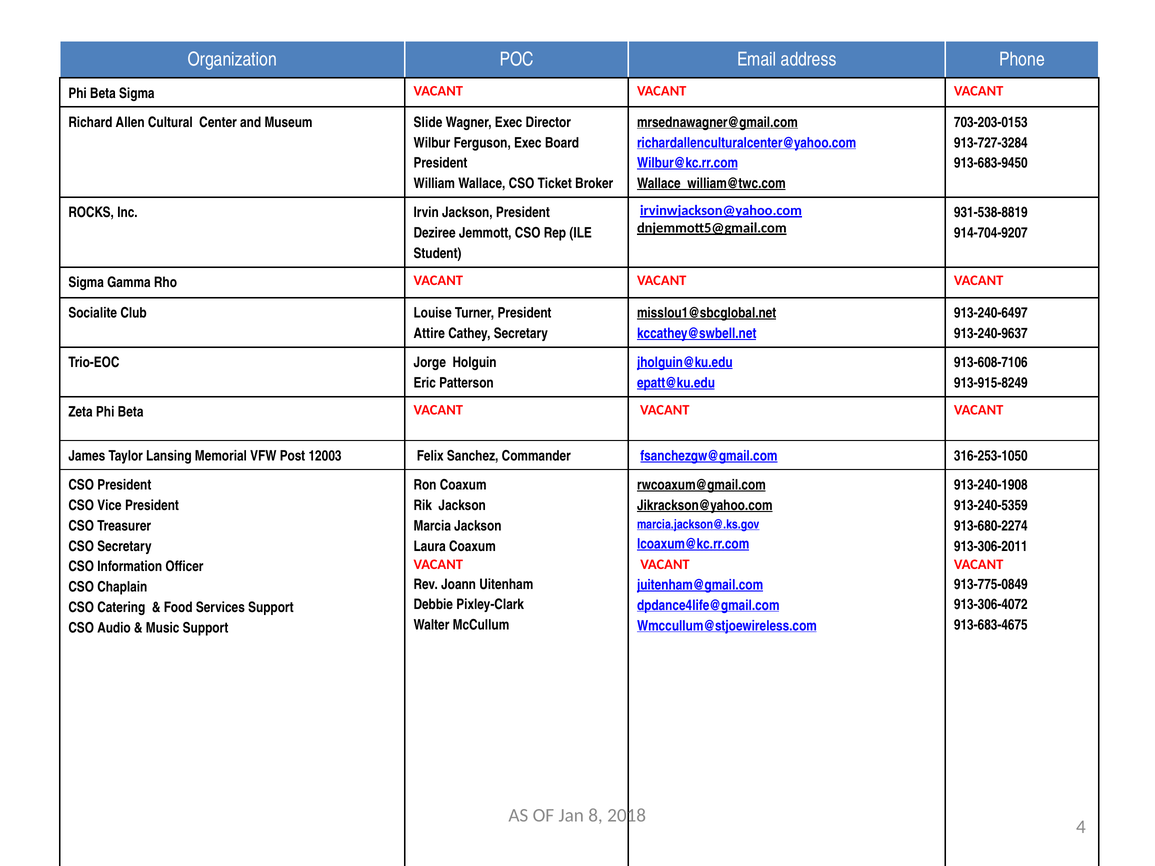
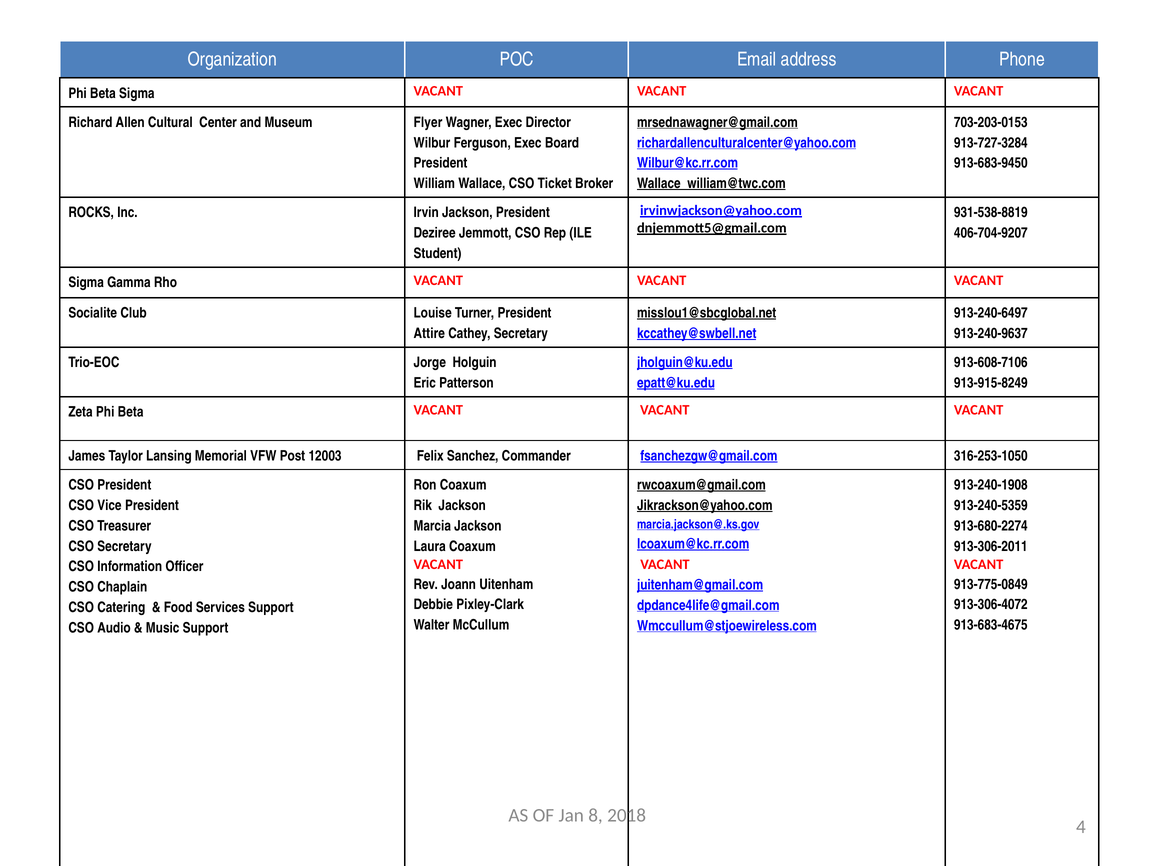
Slide: Slide -> Flyer (428, 122)
914-704-9207: 914-704-9207 -> 406-704-9207 (991, 233)
